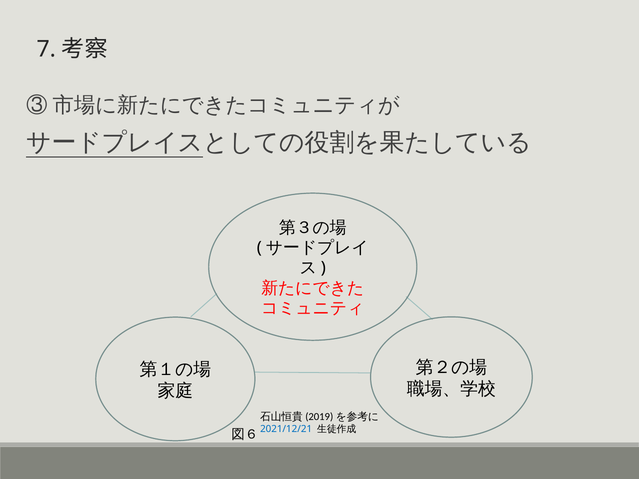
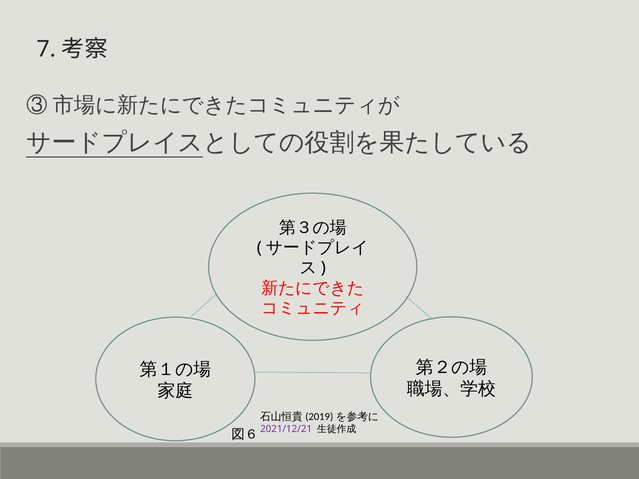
2021/12/21 colour: blue -> purple (286, 429)
